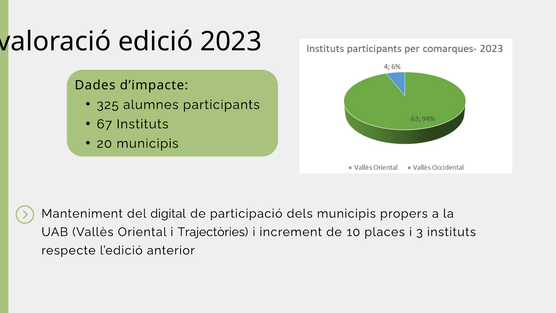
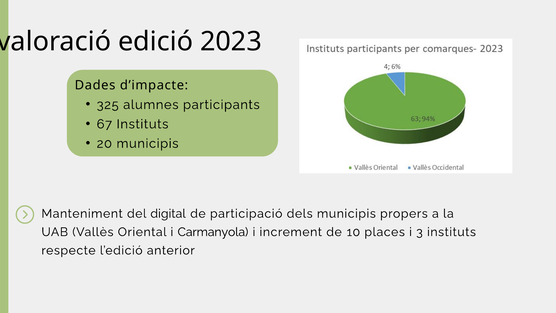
Trajectòries: Trajectòries -> Carmanyola (213, 232)
